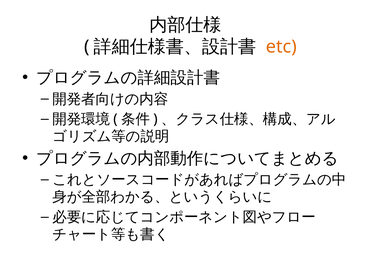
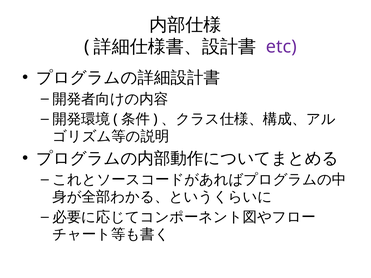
etc colour: orange -> purple (281, 47)
